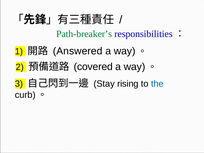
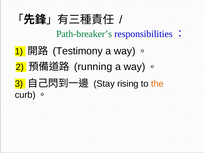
Answered: Answered -> Testimony (78, 51)
covered: covered -> running (93, 67)
the colour: blue -> orange (157, 84)
